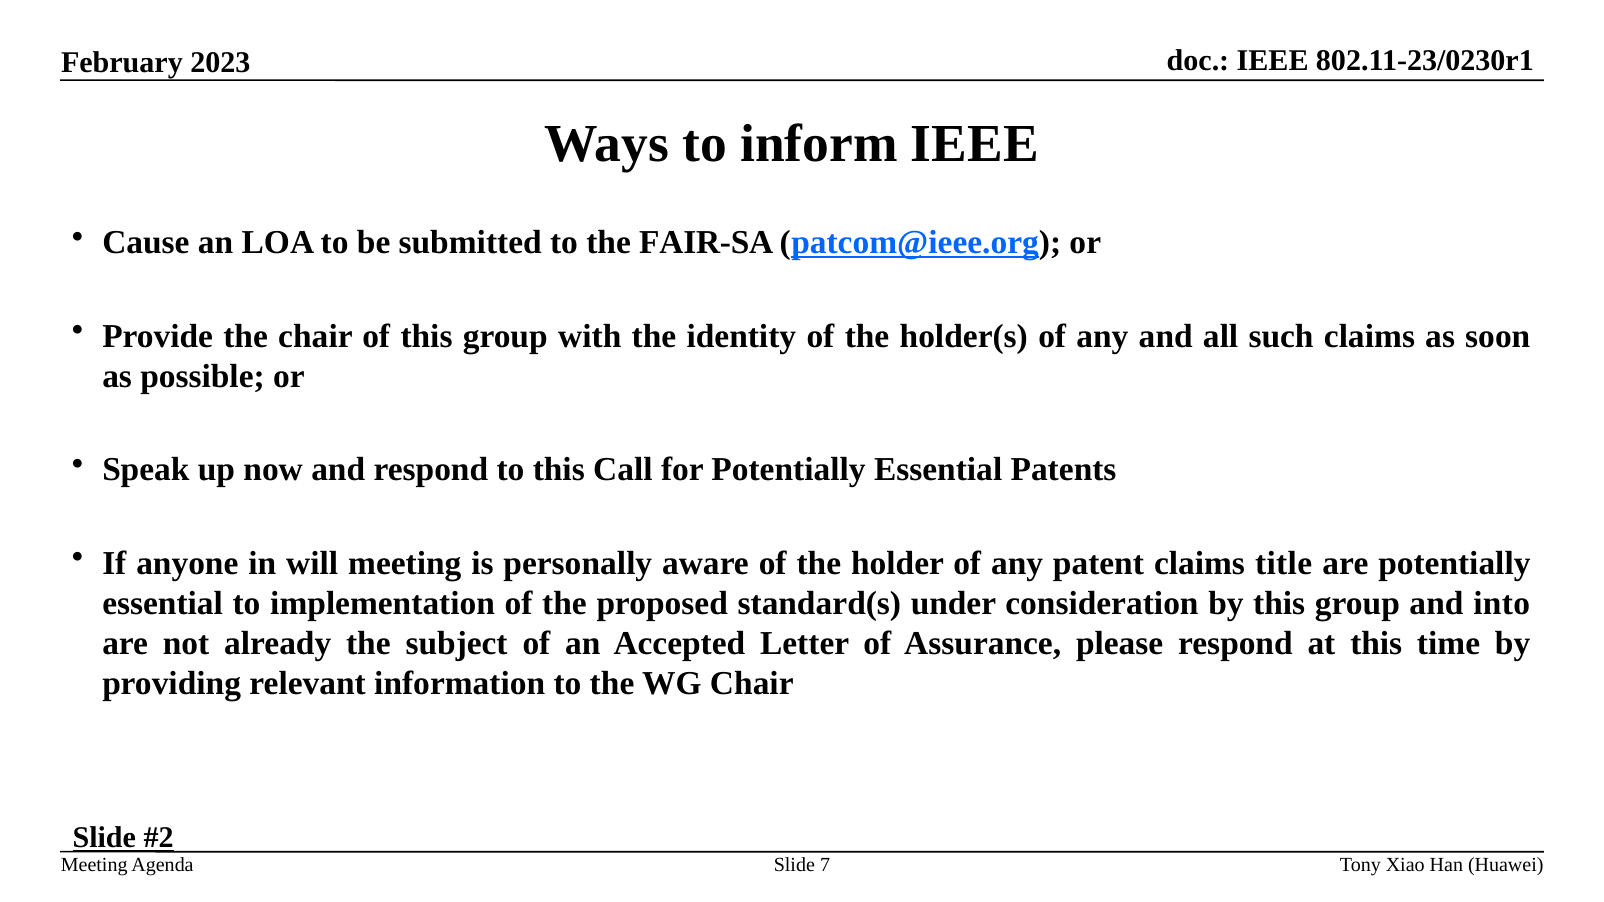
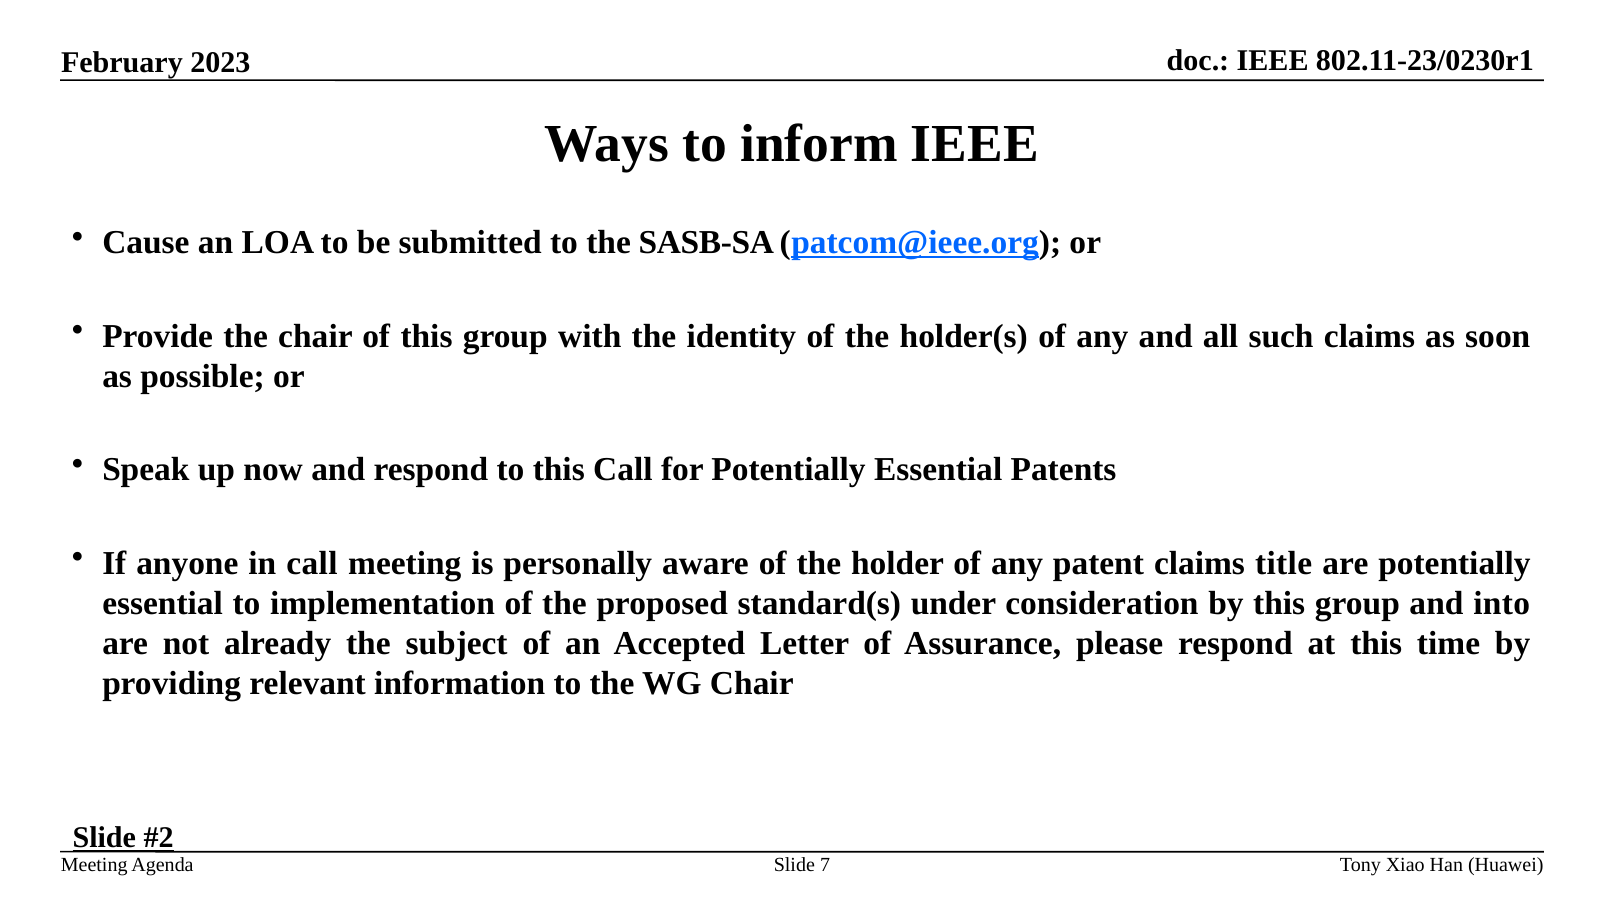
FAIR-SA: FAIR-SA -> SASB-SA (706, 243)
in will: will -> call (312, 563)
